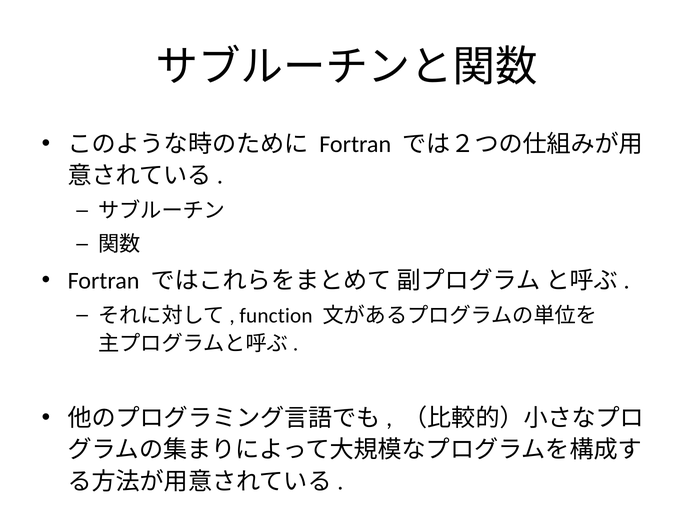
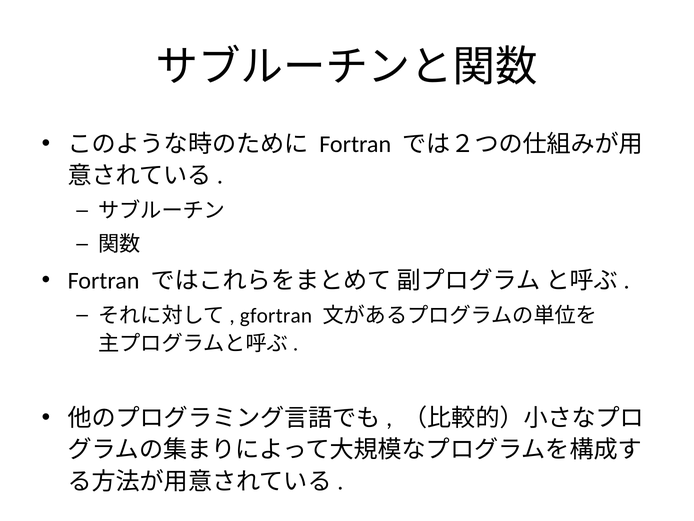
function: function -> gfortran (276, 315)
